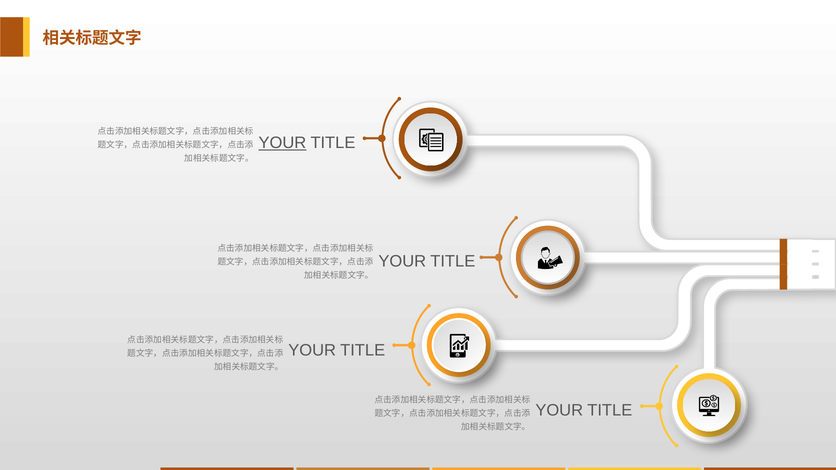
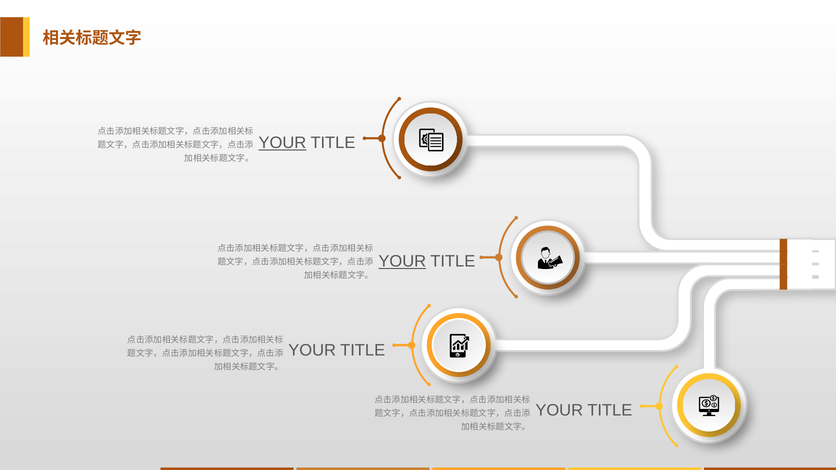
YOUR underline: none -> present (402, 262)
